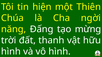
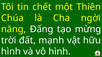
hiện: hiện -> chết (42, 7)
thanh: thanh -> mạnh (51, 41)
